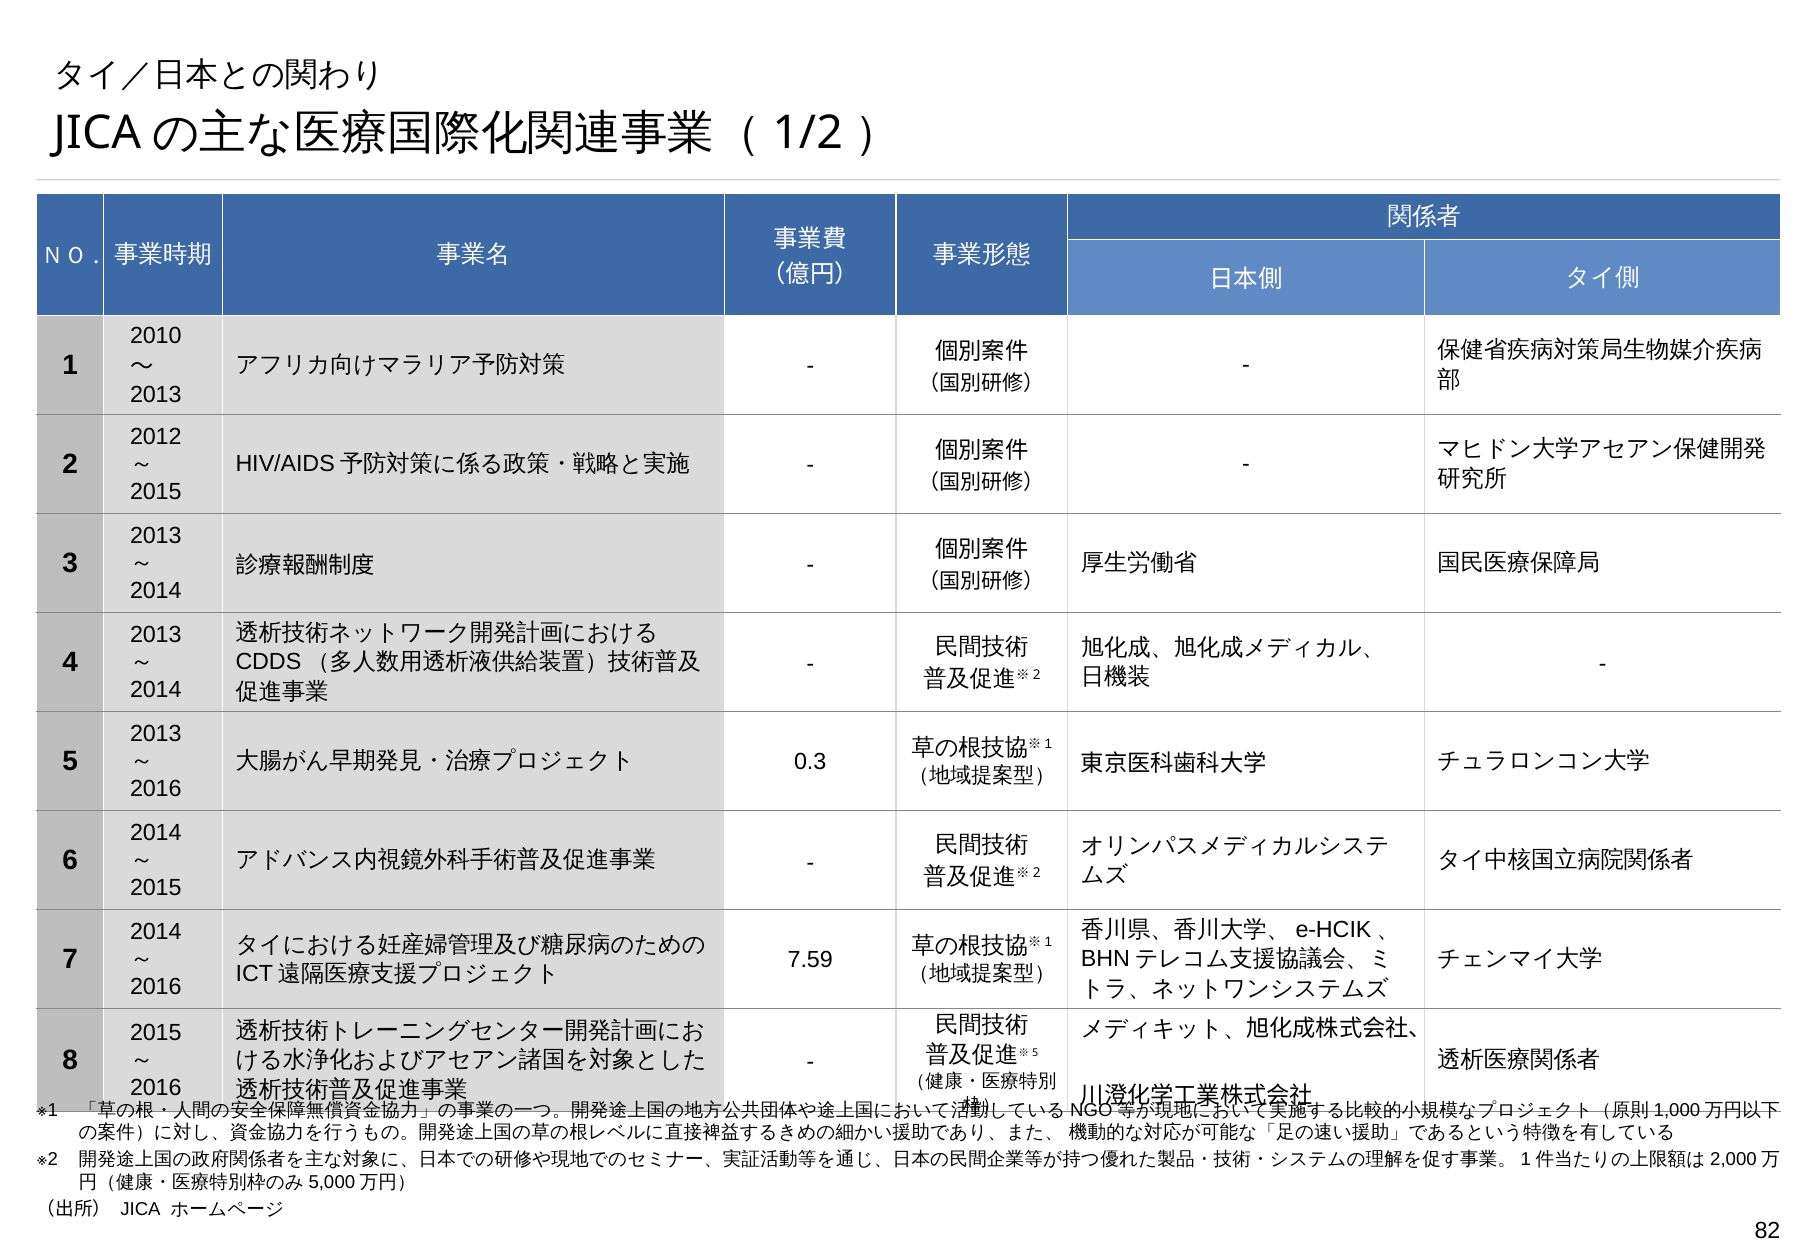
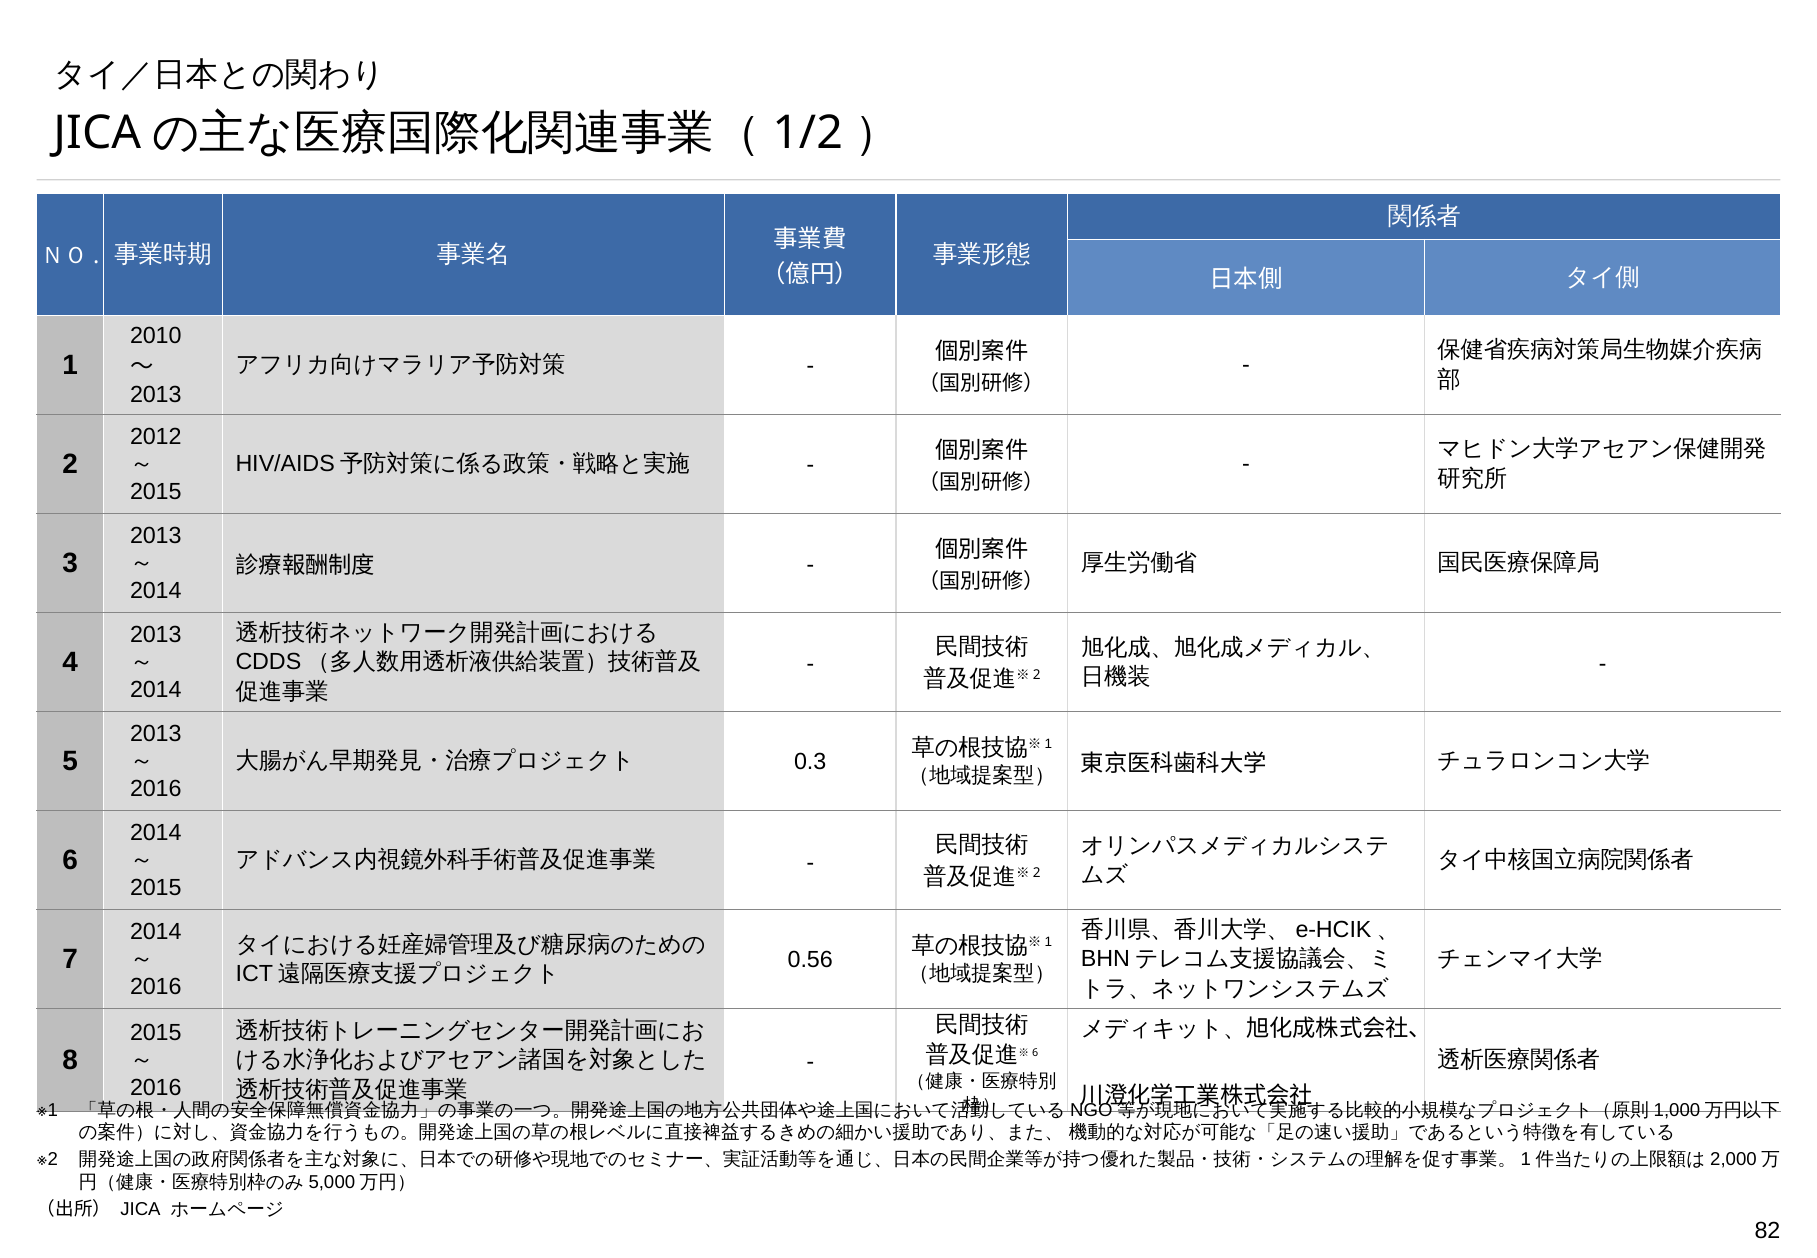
7.59: 7.59 -> 0.56 (810, 959)
5: 5 -> 6 (1035, 1053)
